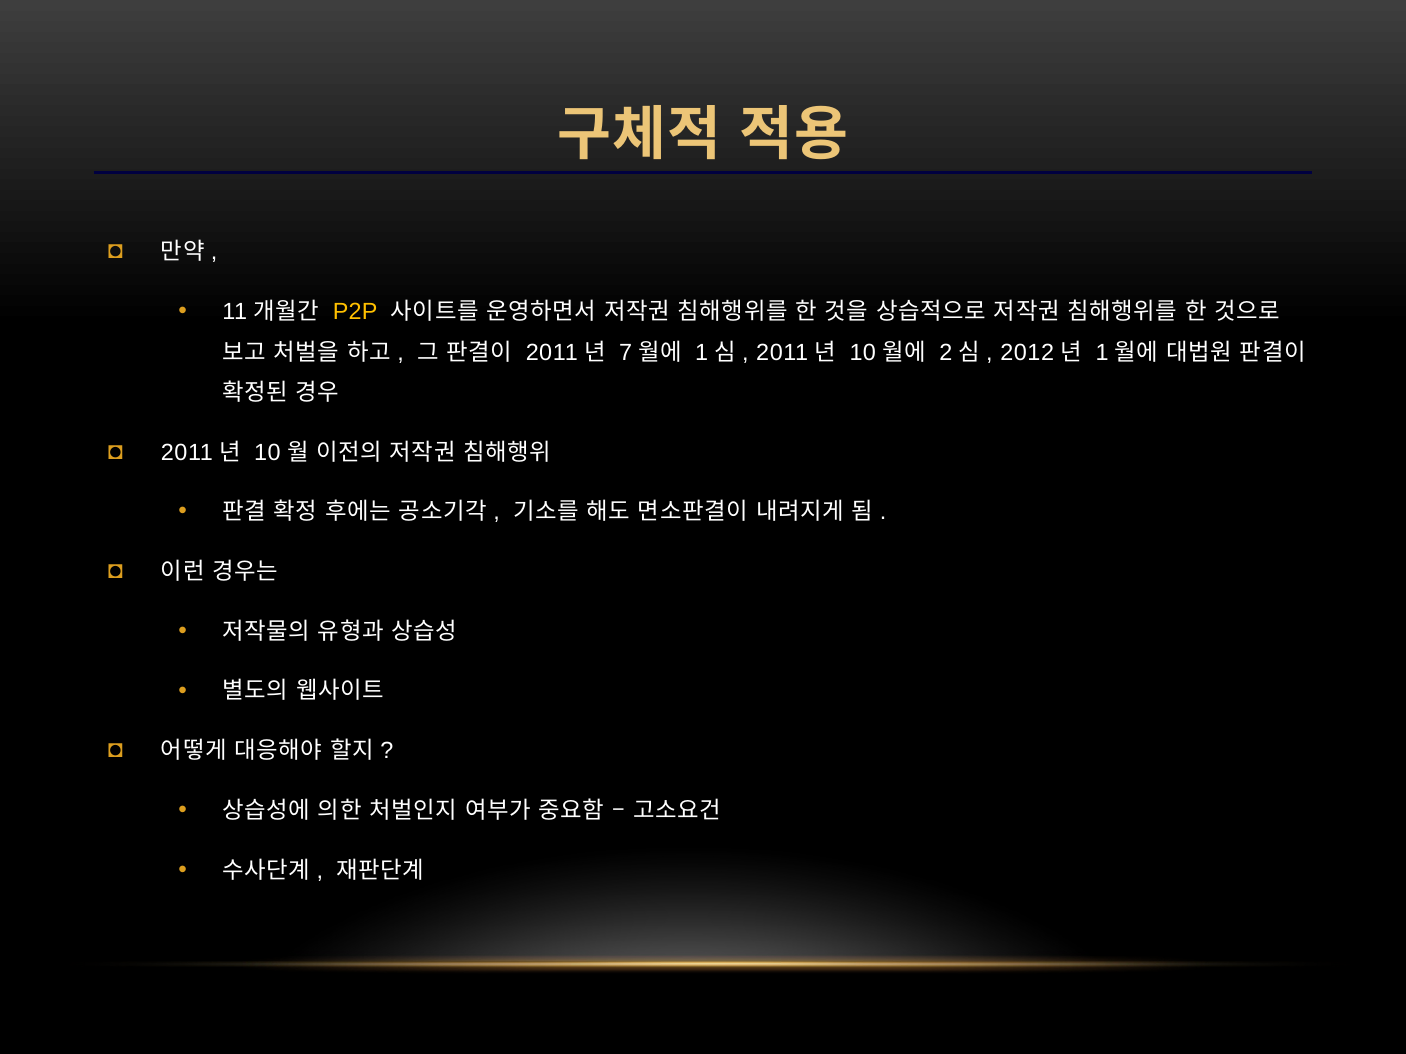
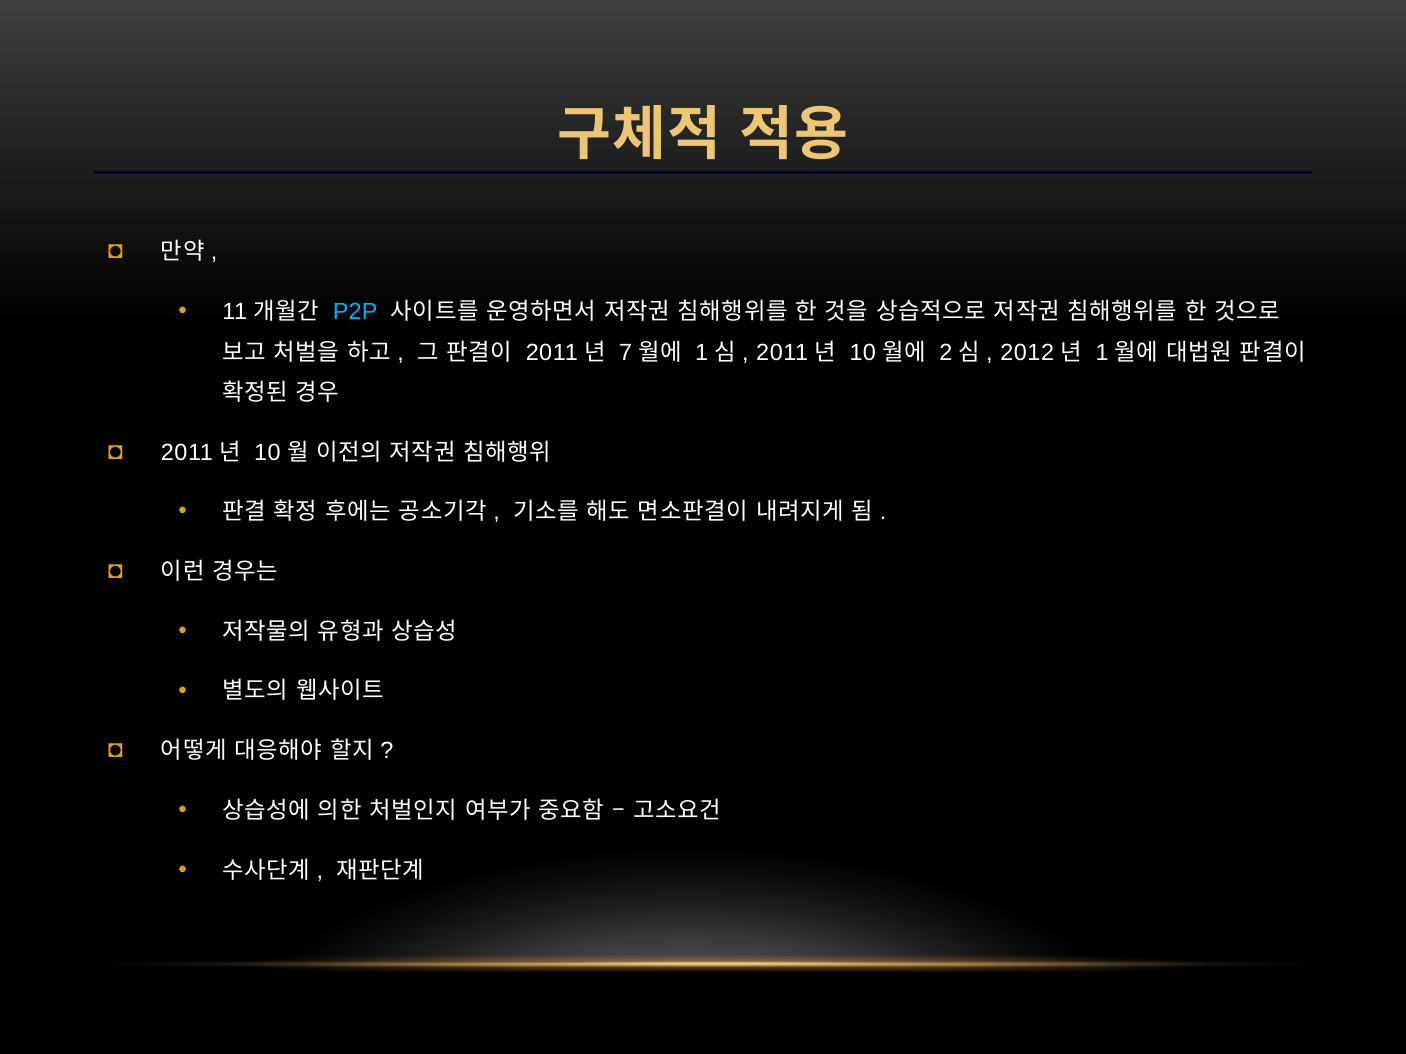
P2P colour: yellow -> light blue (355, 312)
